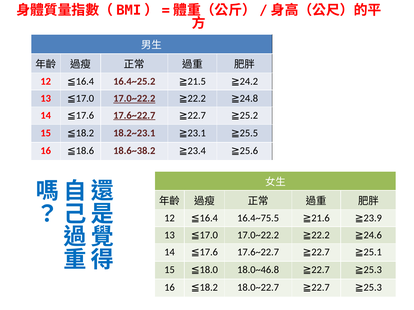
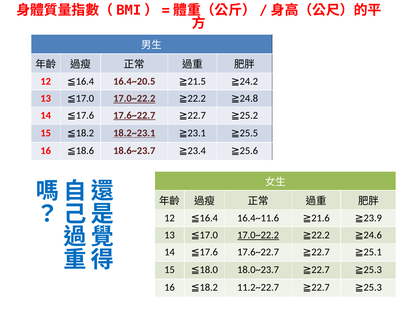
16.4~25.2: 16.4~25.2 -> 16.4~20.5 (134, 81)
18.2~23.1 underline: none -> present (134, 133)
18.6~38.2: 18.6~38.2 -> 18.6~23.7 (134, 151)
16.4~75.5: 16.4~75.5 -> 16.4~11.6 (258, 218)
17.0~22.2 underline: none -> present (258, 236)
18.0~46.8: 18.0~46.8 -> 18.0~23.7 (258, 270)
18.0~22.7: 18.0~22.7 -> 11.2~22.7 (258, 288)
